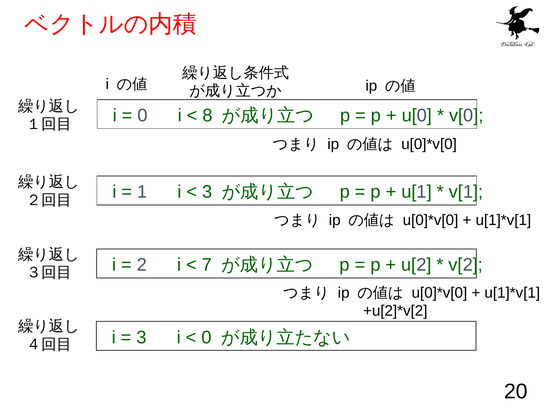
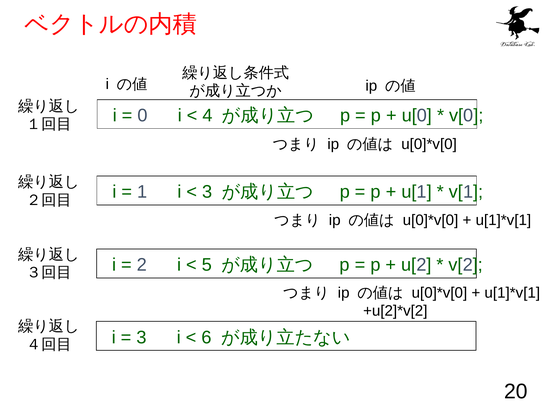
8: 8 -> 4 (207, 115)
7: 7 -> 5 (207, 265)
0: 0 -> 6 (207, 337)
